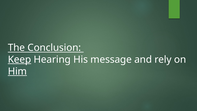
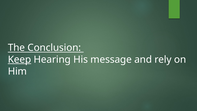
Him underline: present -> none (17, 71)
